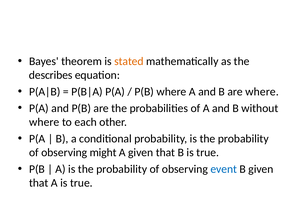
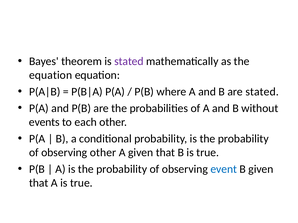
stated colour: orange -> purple (129, 61)
describes: describes -> equation (51, 75)
are where: where -> stated (262, 92)
where: where -> events (44, 122)
observing might: might -> other (103, 153)
